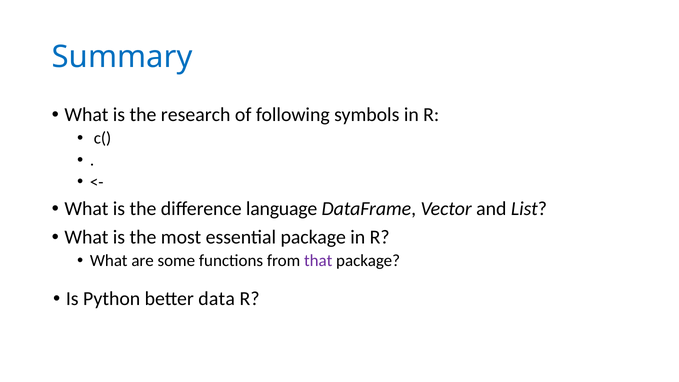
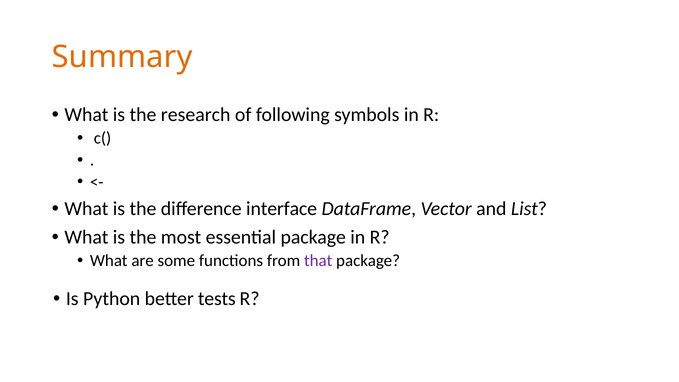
Summary colour: blue -> orange (122, 57)
language: language -> interface (282, 209)
data: data -> tests (217, 299)
